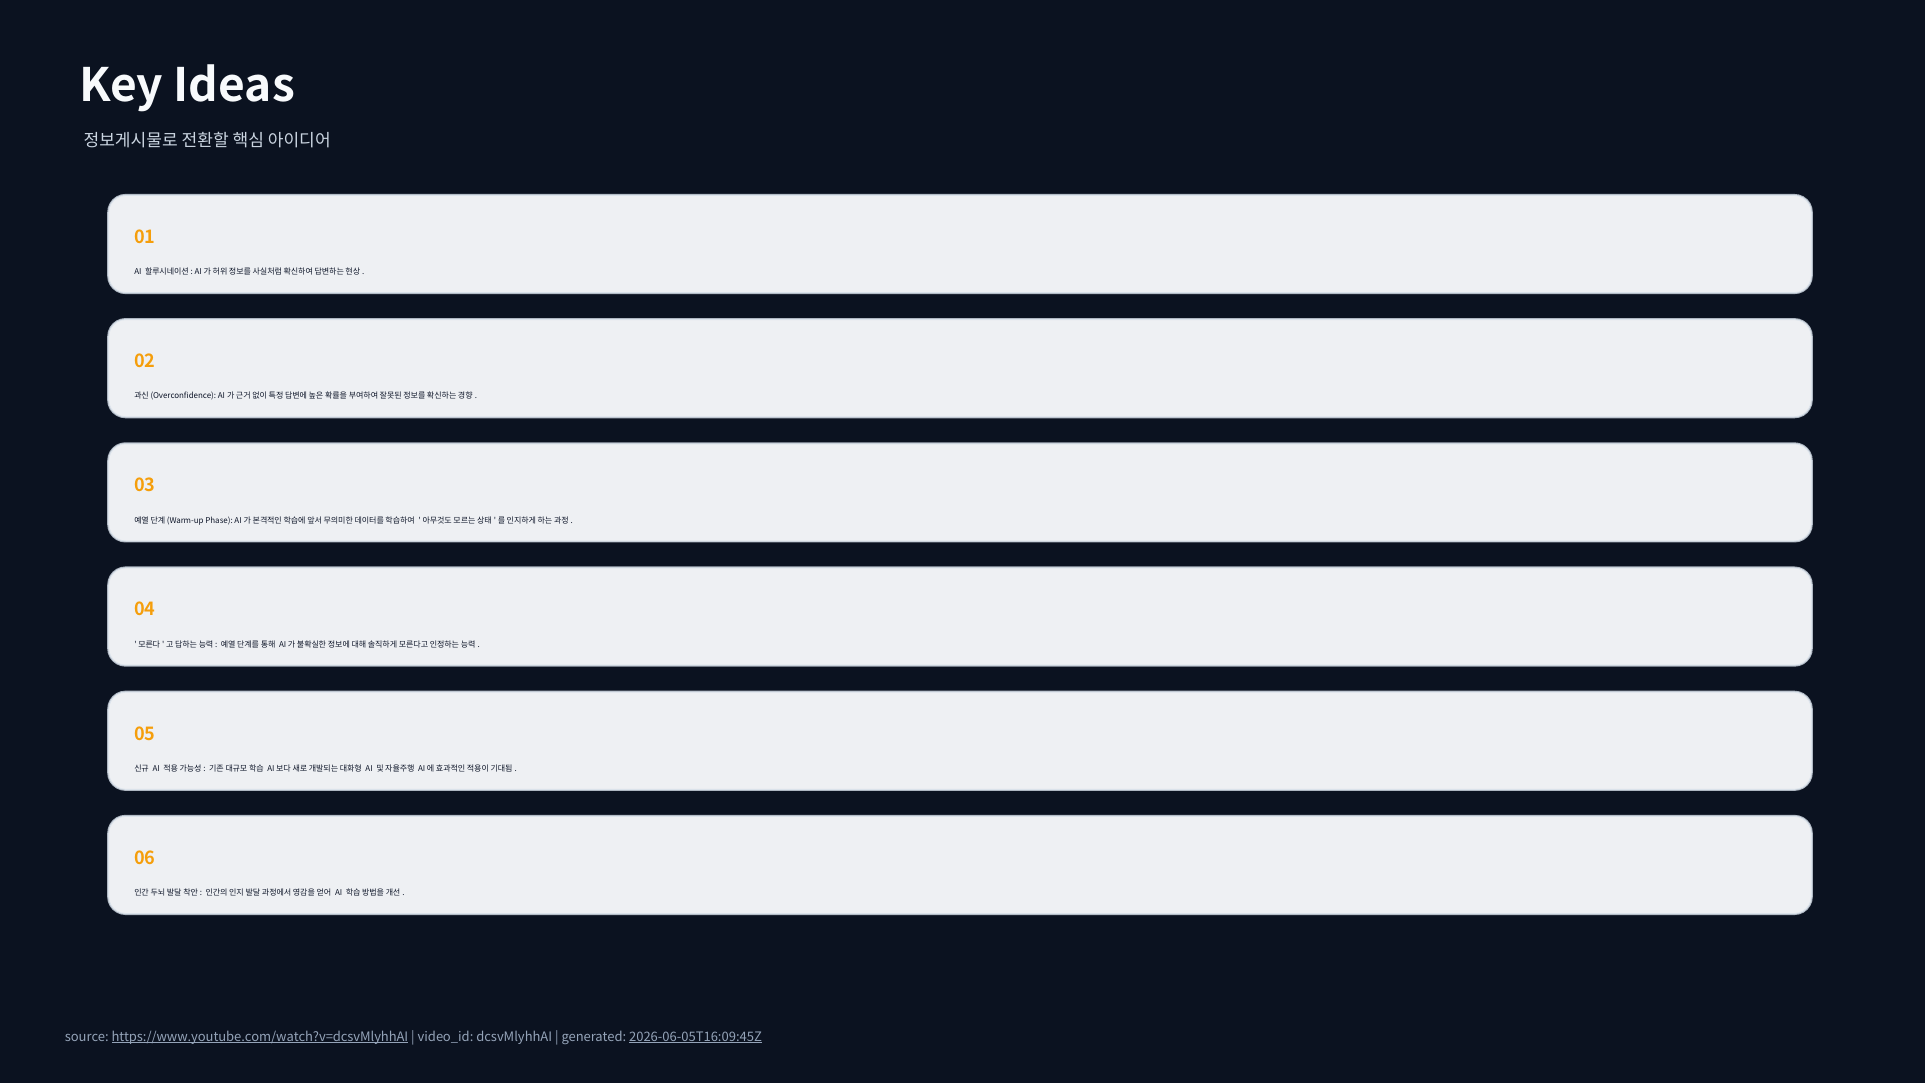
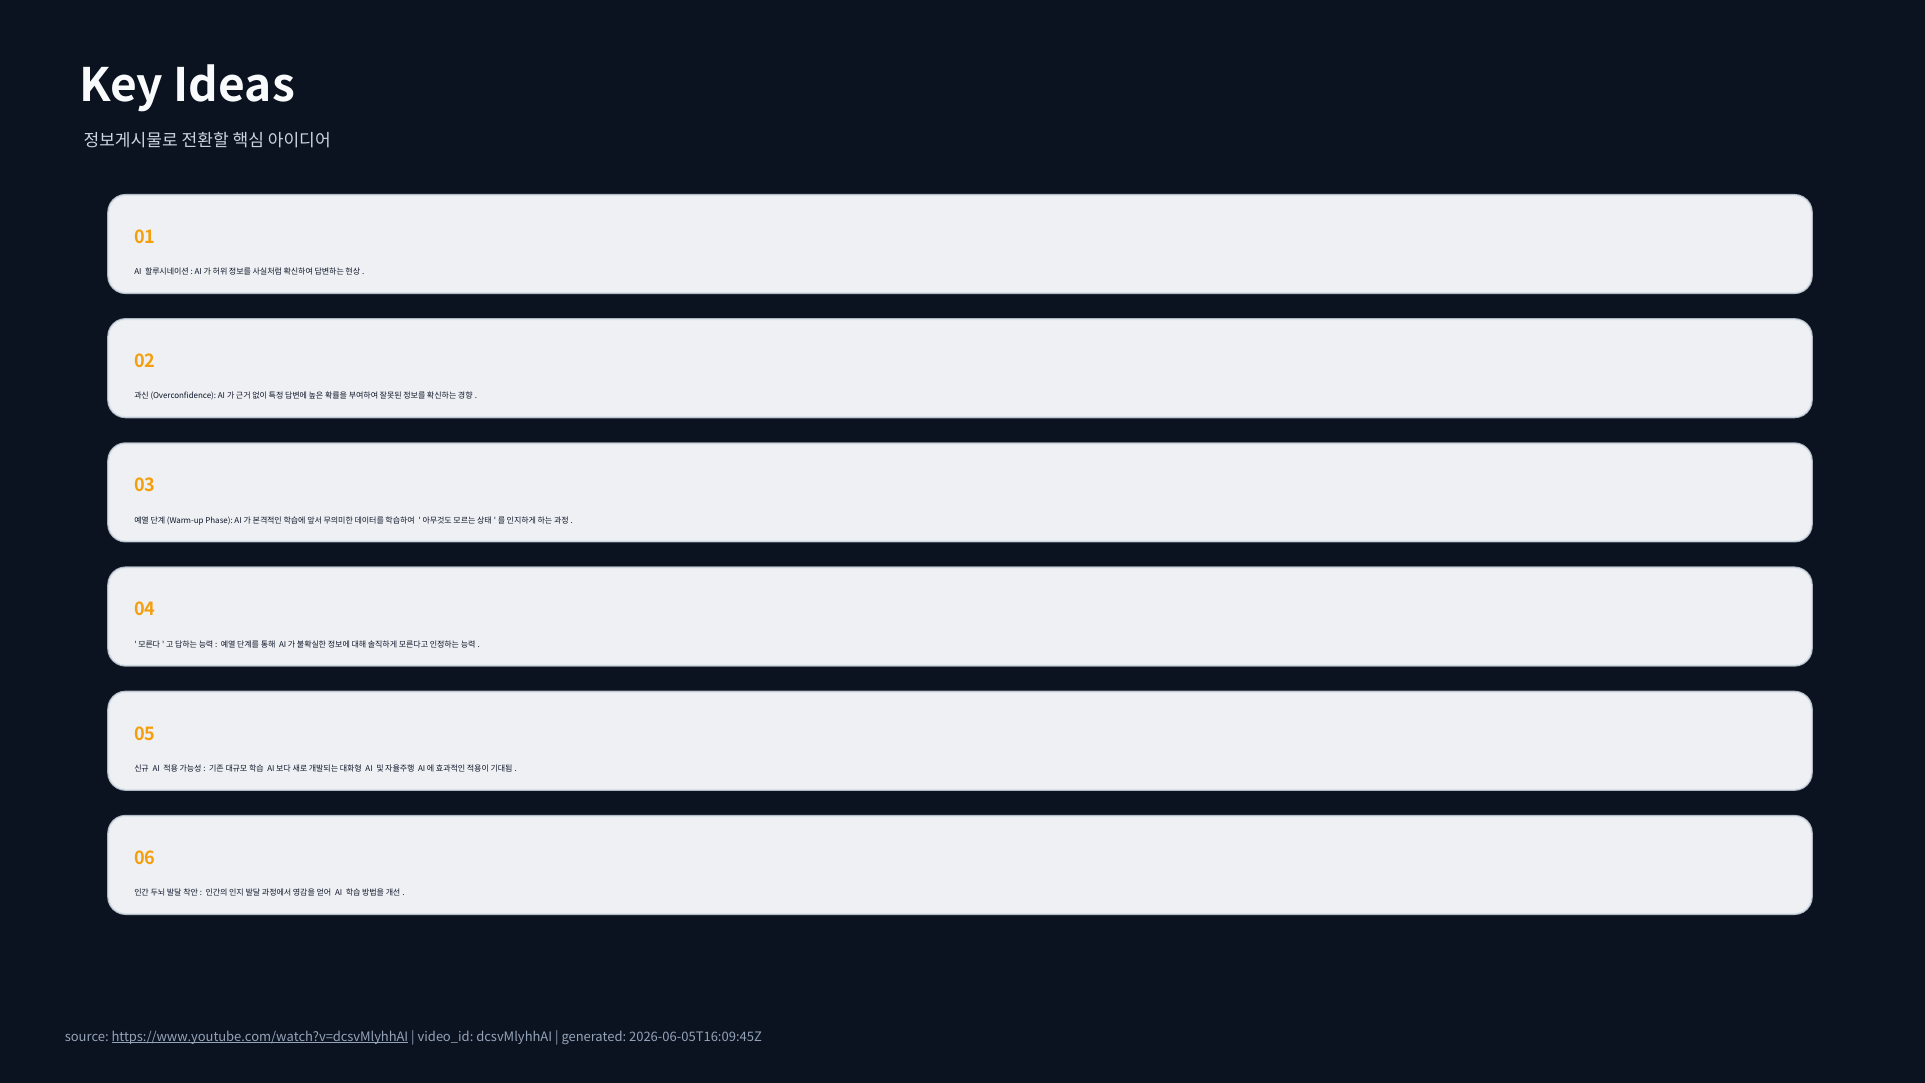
2026-06-05T16:09:45Z underline: present -> none (696, 1037)
